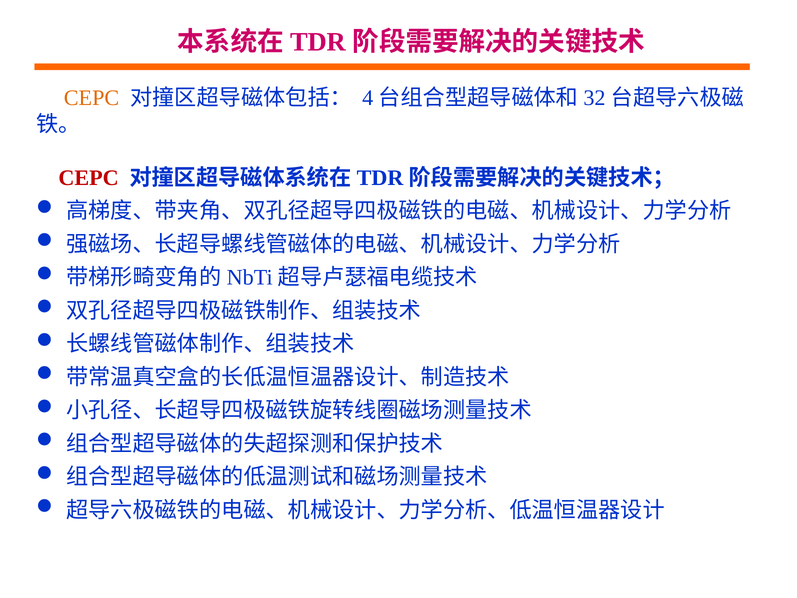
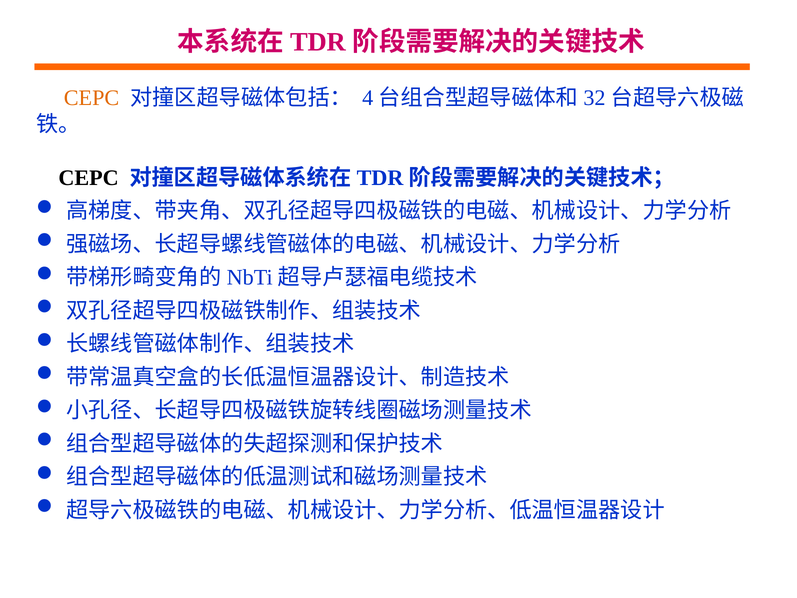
CEPC colour: red -> black (89, 178)
